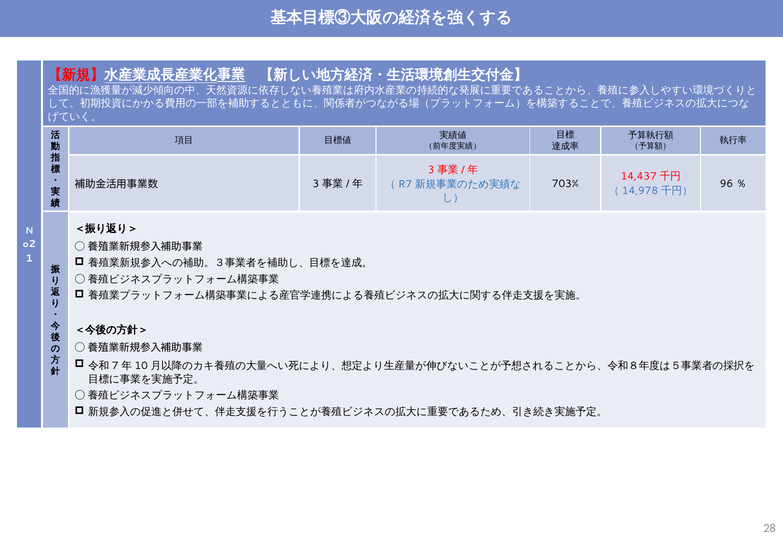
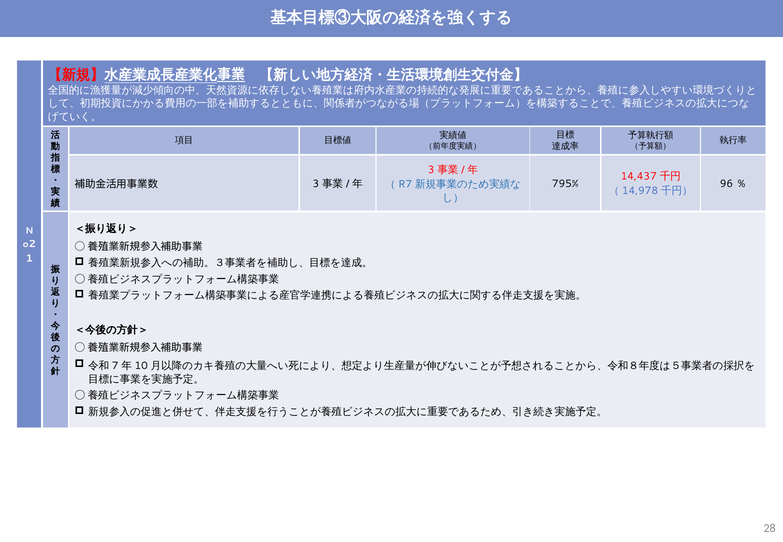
703%: 703% -> 795% (565, 184)
